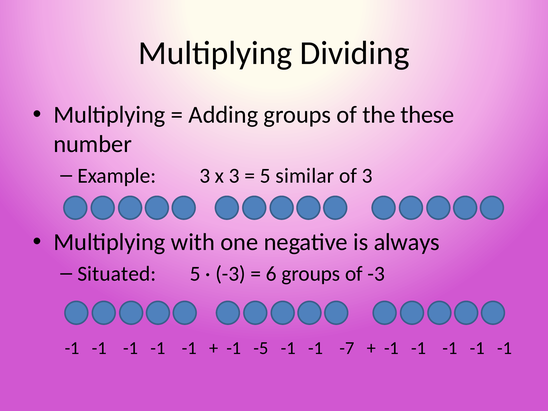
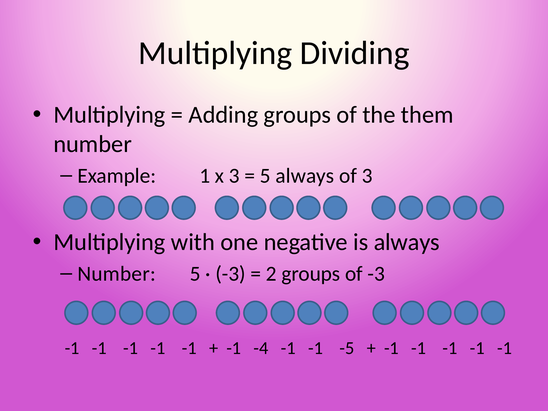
these: these -> them (427, 115)
Example 3: 3 -> 1 (205, 176)
5 similar: similar -> always (305, 176)
Situated: Situated -> Number (117, 274)
6: 6 -> 2 (271, 274)
-5: -5 -> -4 (261, 348)
-7: -7 -> -5 (347, 348)
